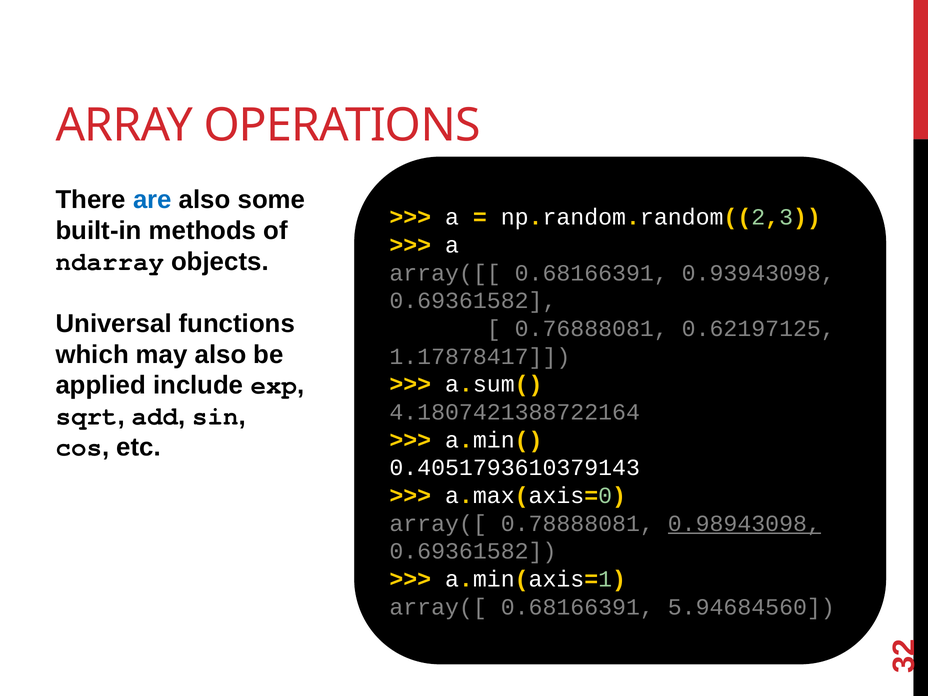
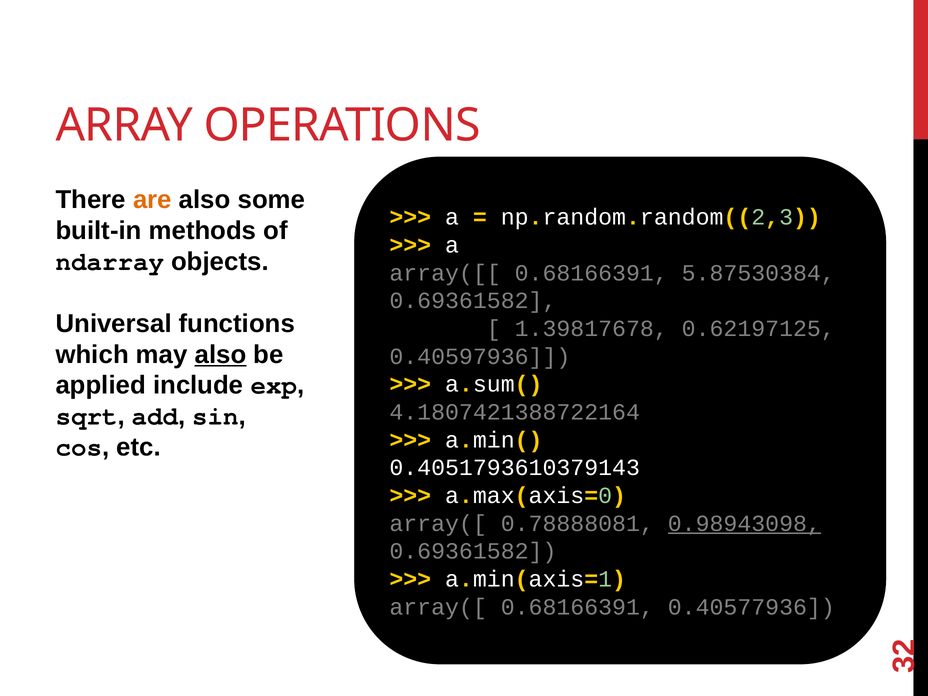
are colour: blue -> orange (152, 200)
0.93943098: 0.93943098 -> 5.87530384 (758, 273)
0.76888081: 0.76888081 -> 1.39817678 (591, 329)
also underline: none -> present (221, 355)
1.17878417: 1.17878417 -> 0.40597936 (480, 356)
5.94684560: 5.94684560 -> 0.40577936 (751, 607)
